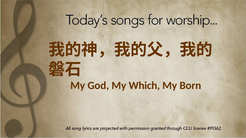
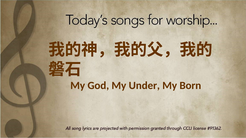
Which: Which -> Under (144, 86)
